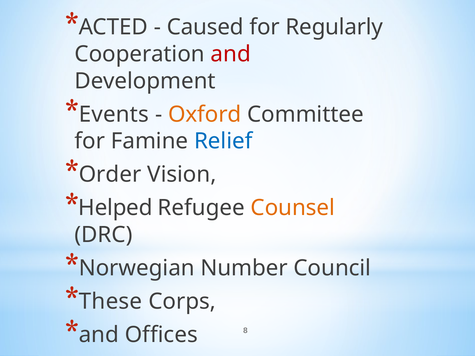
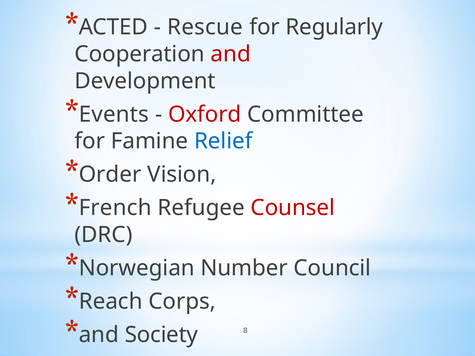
Caused: Caused -> Rescue (205, 27)
Oxford colour: orange -> red (205, 114)
Helped: Helped -> French (115, 208)
Counsel colour: orange -> red (293, 208)
These: These -> Reach (111, 302)
Offices: Offices -> Society (161, 335)
